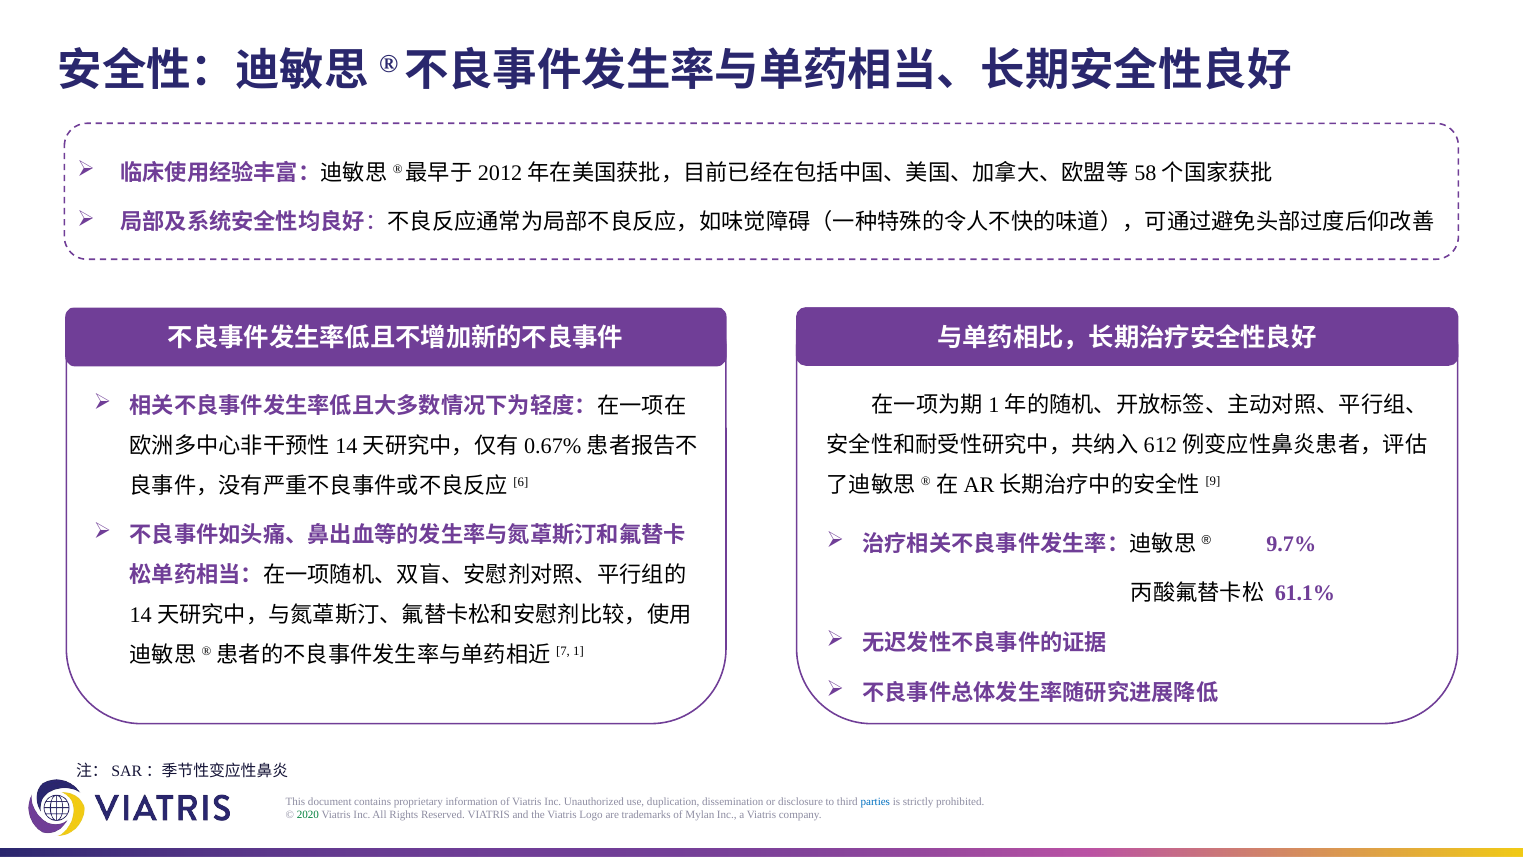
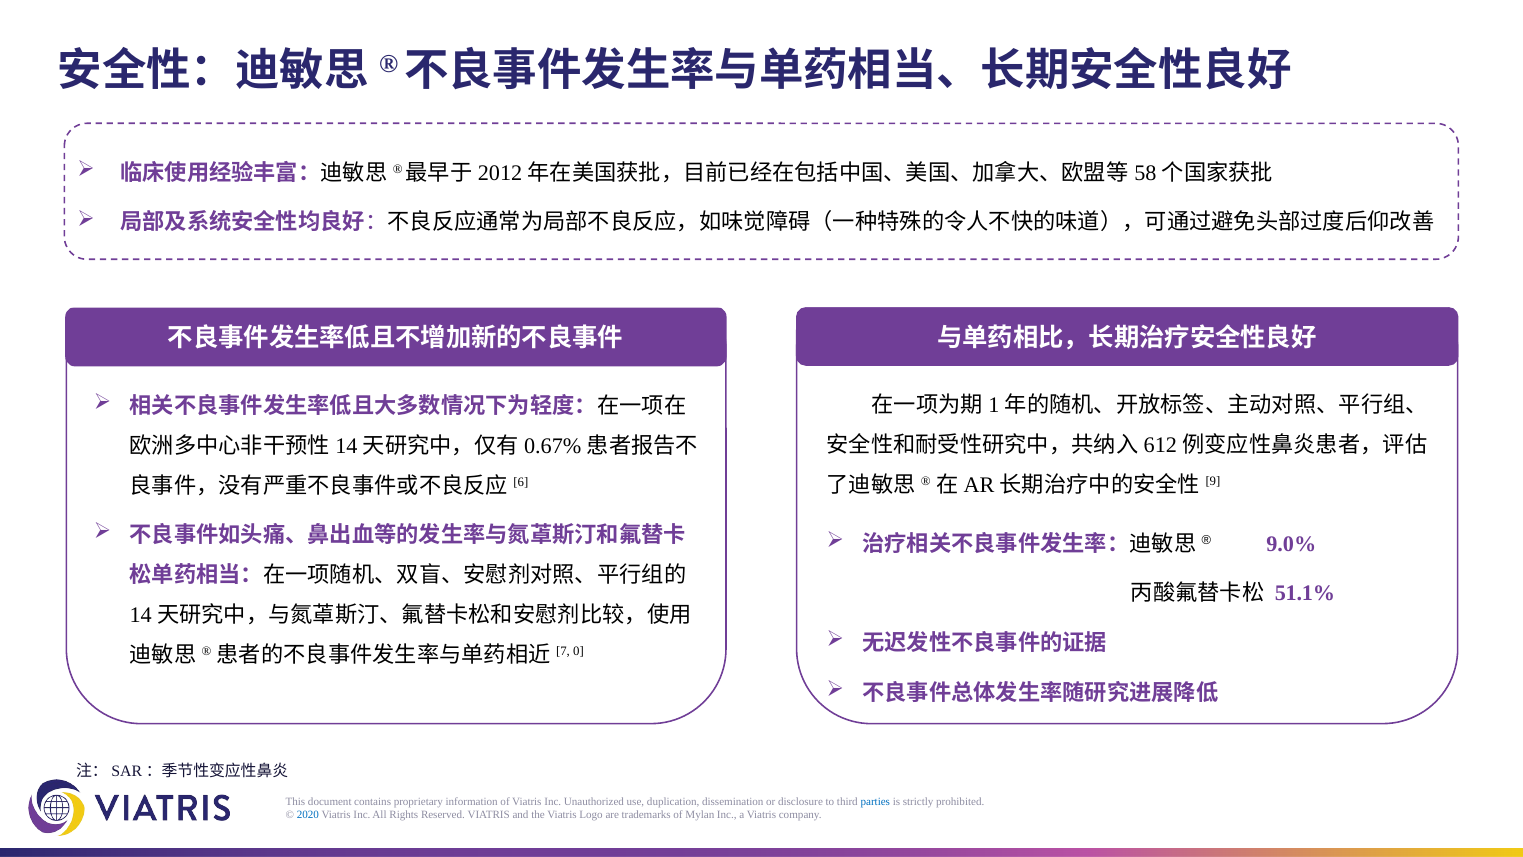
9.7%: 9.7% -> 9.0% (1291, 544)
61.1%: 61.1% -> 51.1% (1305, 593)
1: 1 -> 0 (579, 651)
2020 colour: green -> blue (308, 814)
